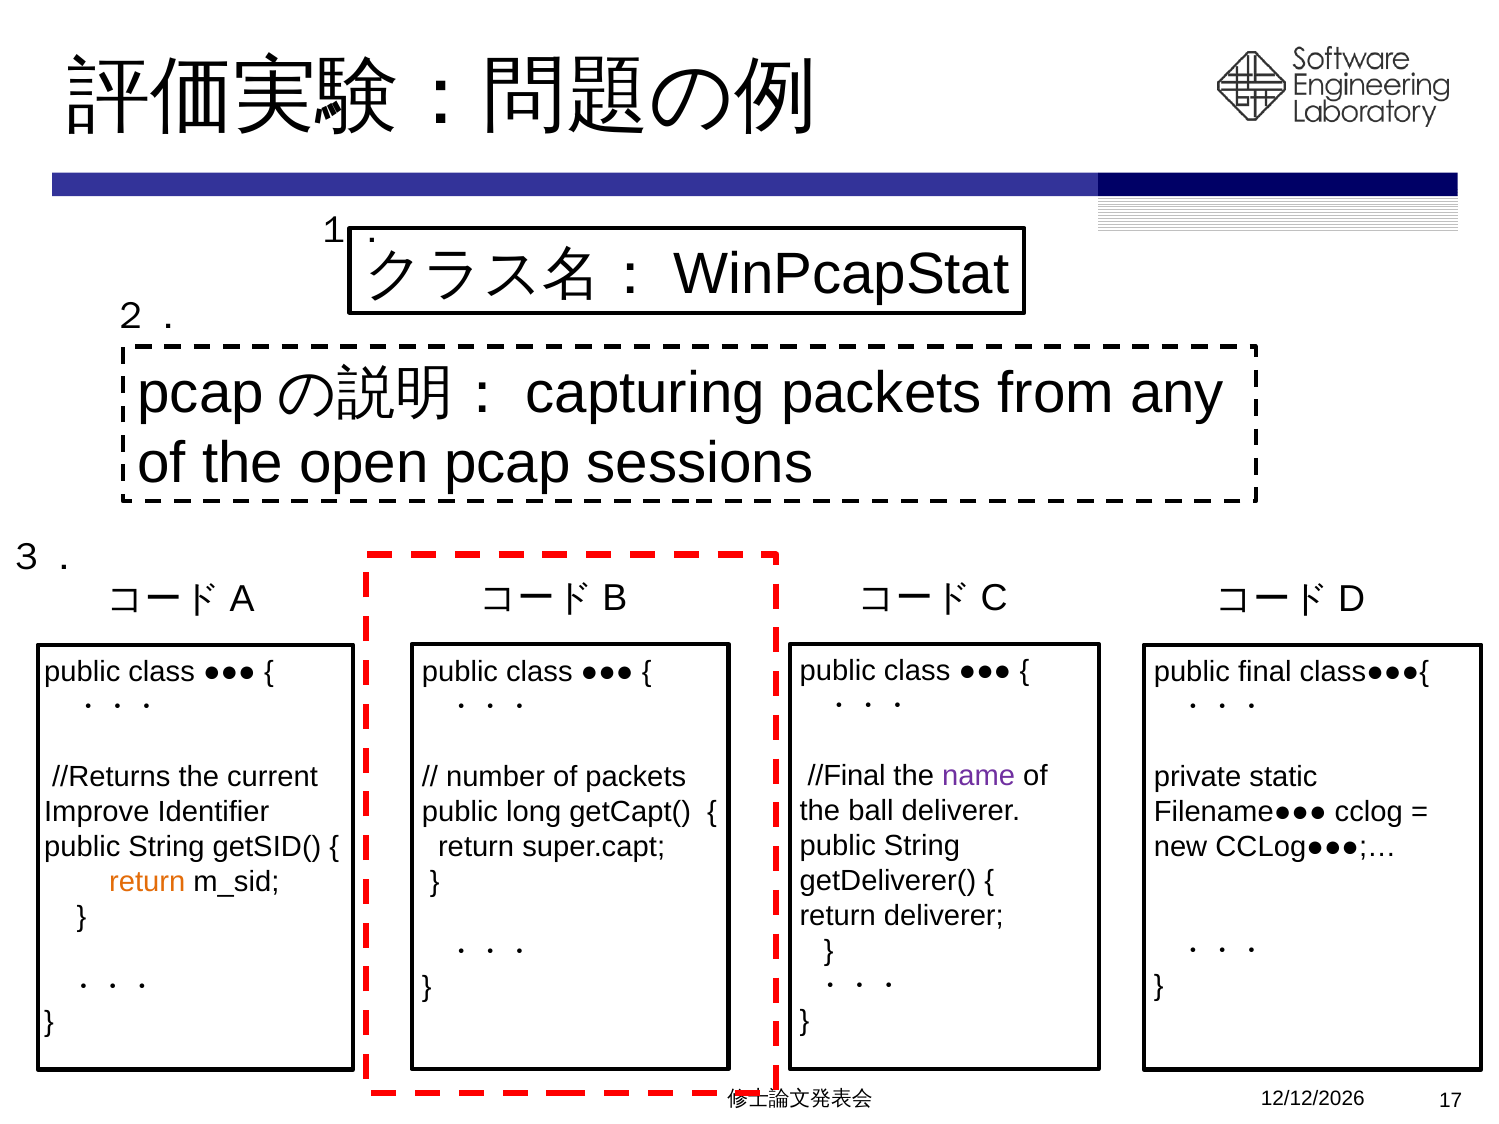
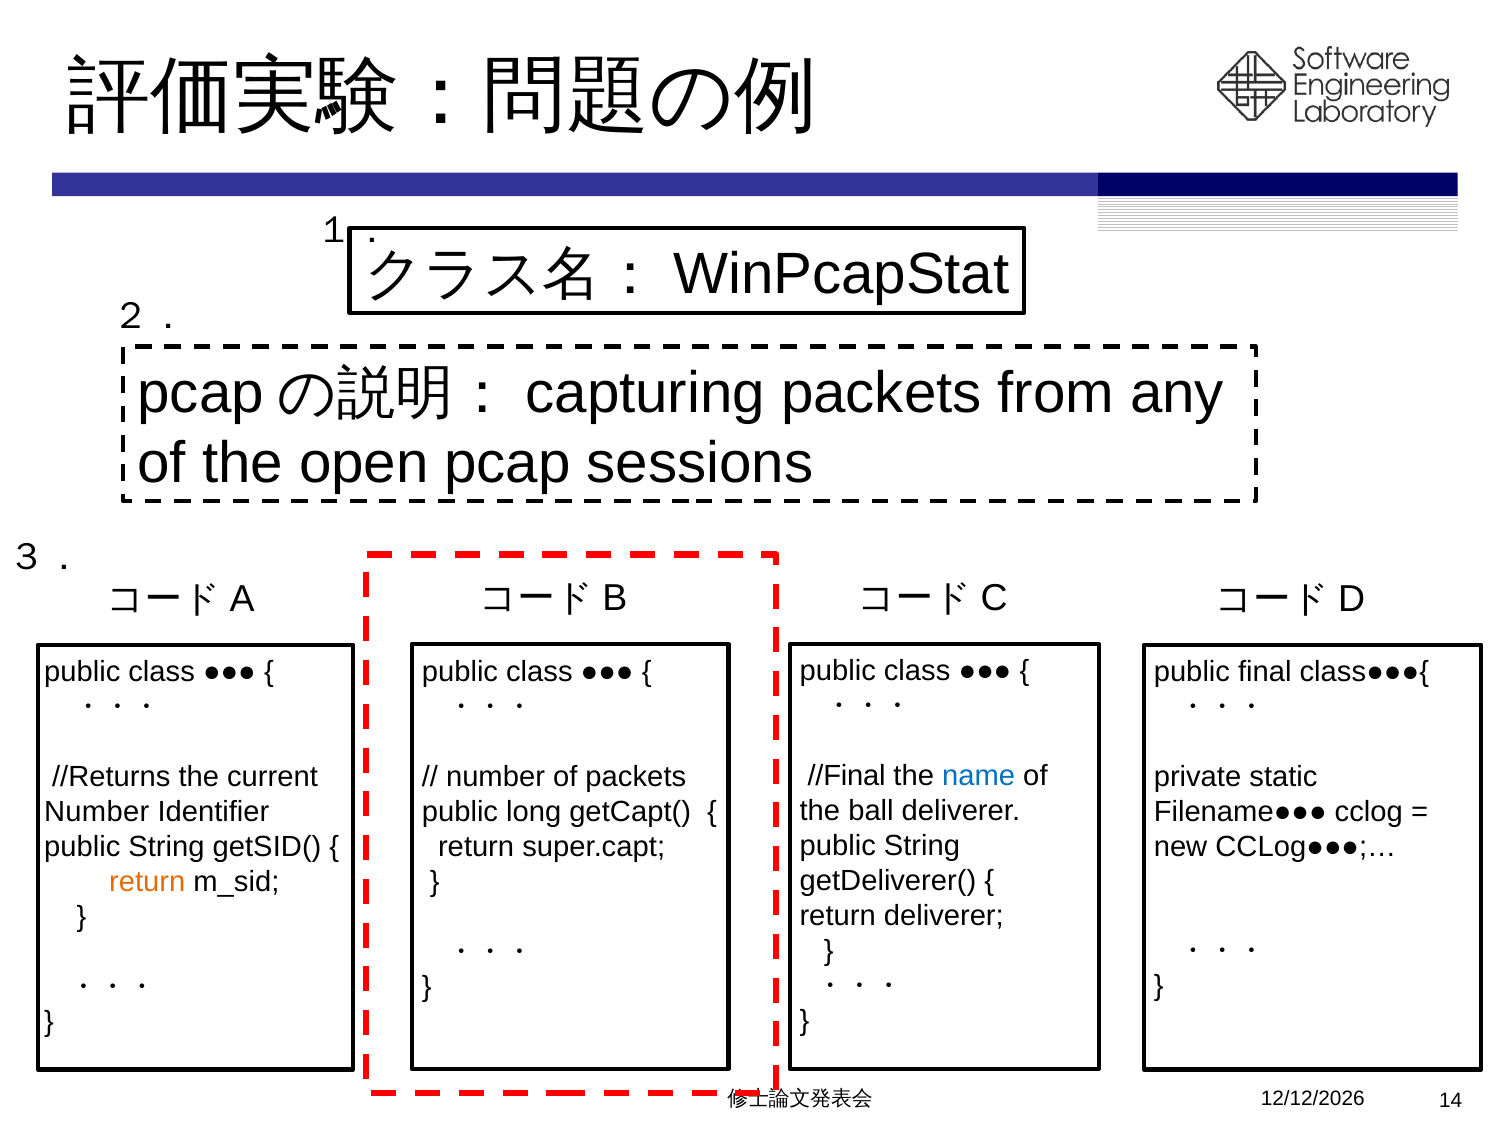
name colour: purple -> blue (979, 776)
Improve: Improve -> Number (97, 812)
17: 17 -> 14 (1451, 1101)
